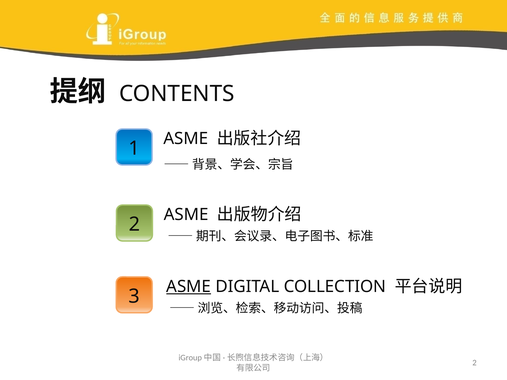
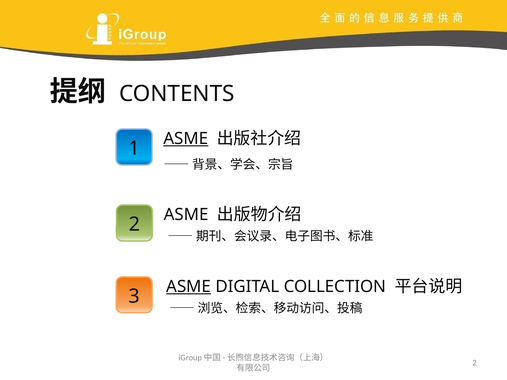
ASME underline: none -> present (186, 139)
